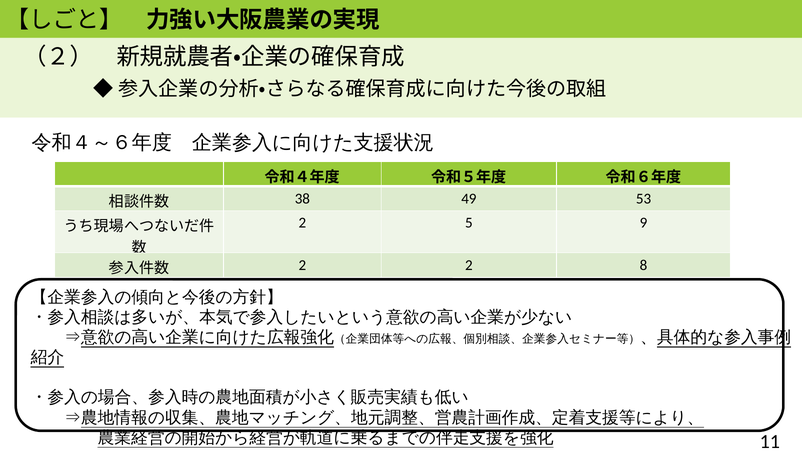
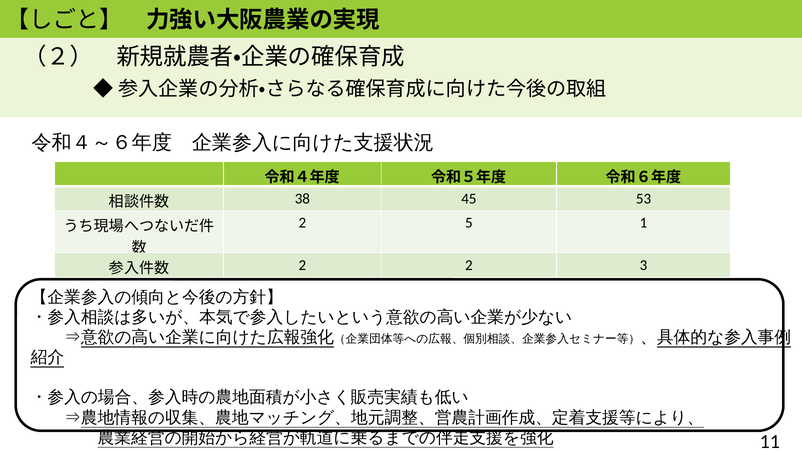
49: 49 -> 45 (469, 199)
9: 9 -> 1 (644, 223)
8: 8 -> 3 (644, 265)
